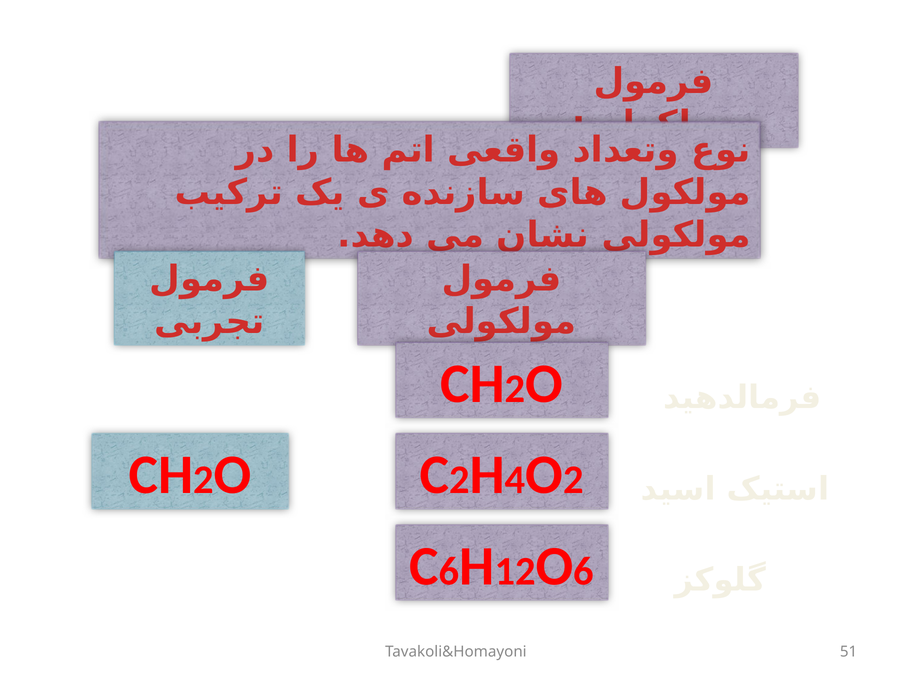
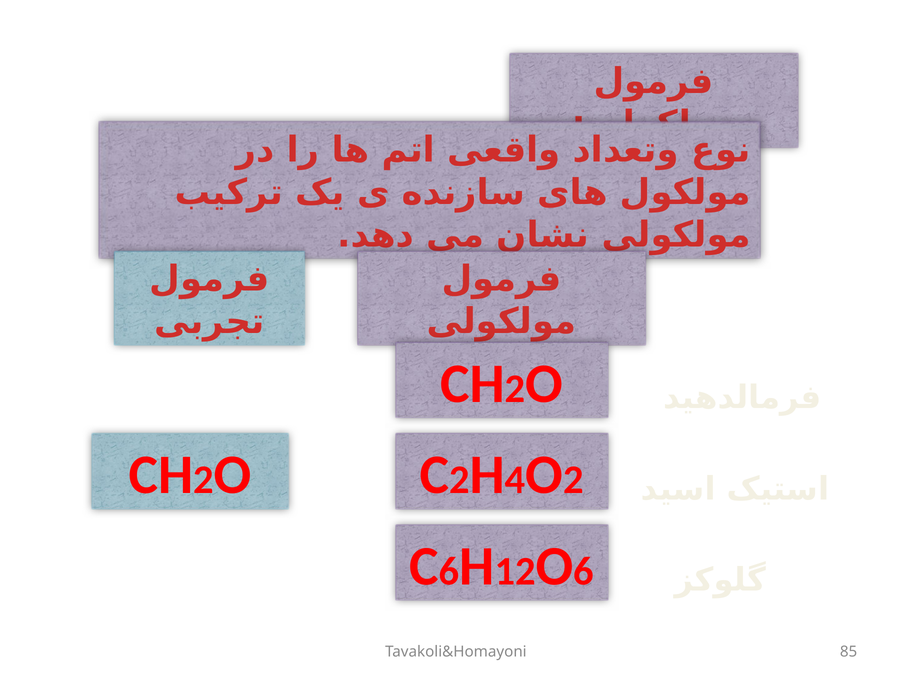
51: 51 -> 85 (849, 652)
